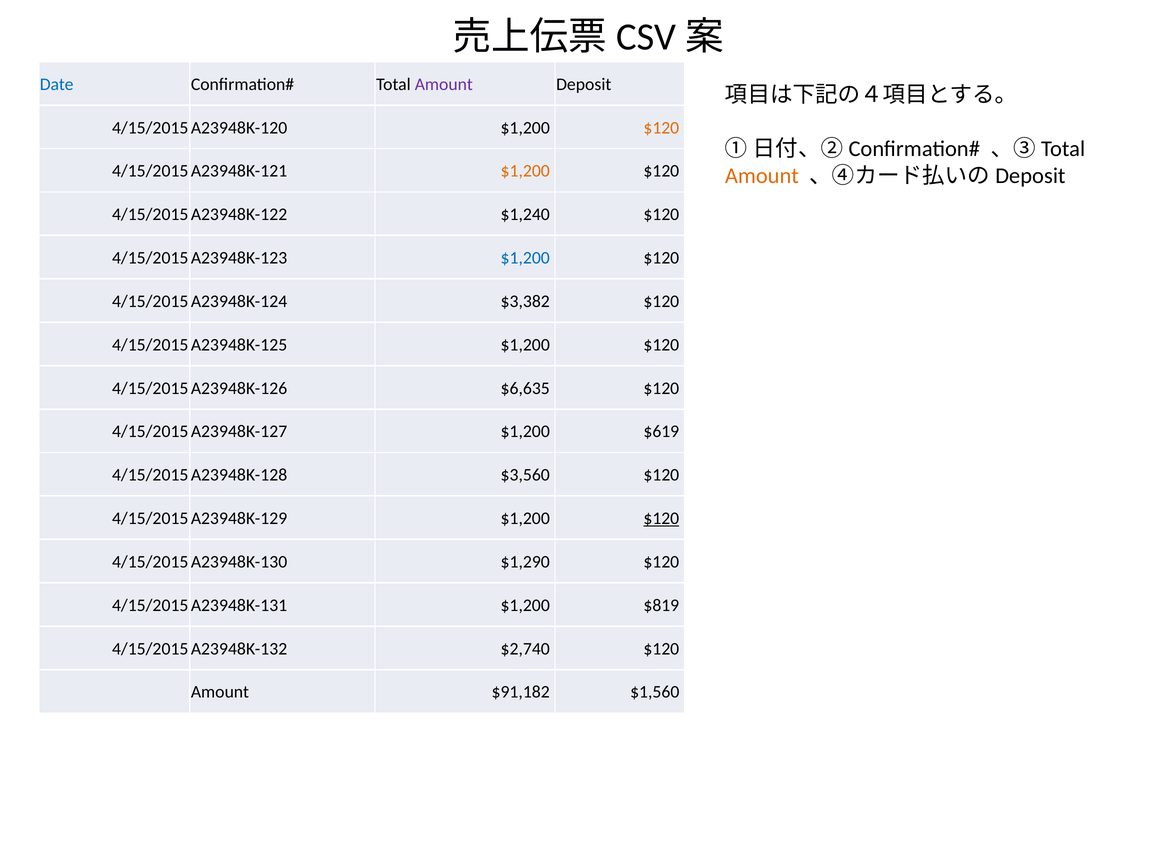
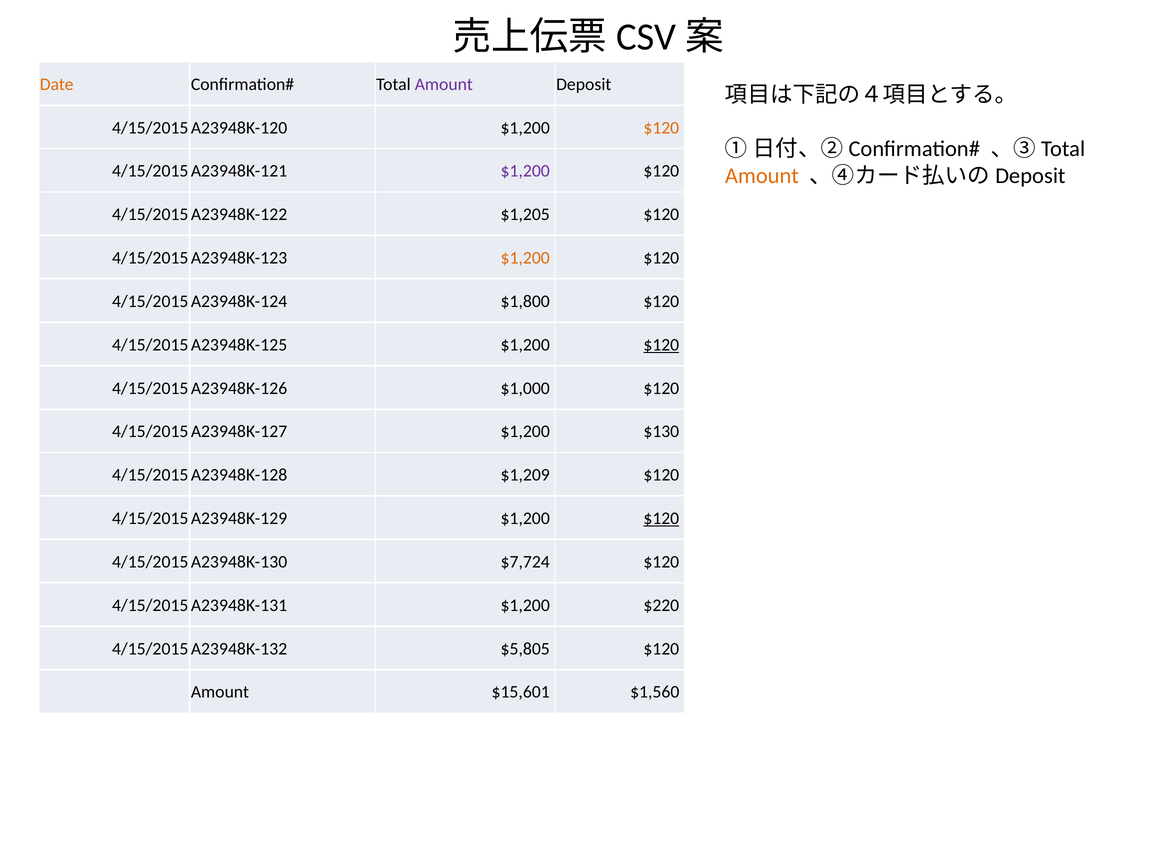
Date colour: blue -> orange (57, 84)
$1,200 colour: orange -> purple (525, 171)
$1,240: $1,240 -> $1,205 (525, 214)
$1,200 colour: blue -> orange (525, 258)
$3,382: $3,382 -> $1,800 (525, 301)
$120 underline: none -> present (661, 345)
$6,635: $6,635 -> $1,000 (525, 388)
$619: $619 -> $130 (661, 432)
$3,560: $3,560 -> $1,209 (525, 475)
$1,290: $1,290 -> $7,724 (525, 562)
$819: $819 -> $220 (661, 605)
$2,740: $2,740 -> $5,805 (525, 649)
$91,182: $91,182 -> $15,601 (521, 692)
